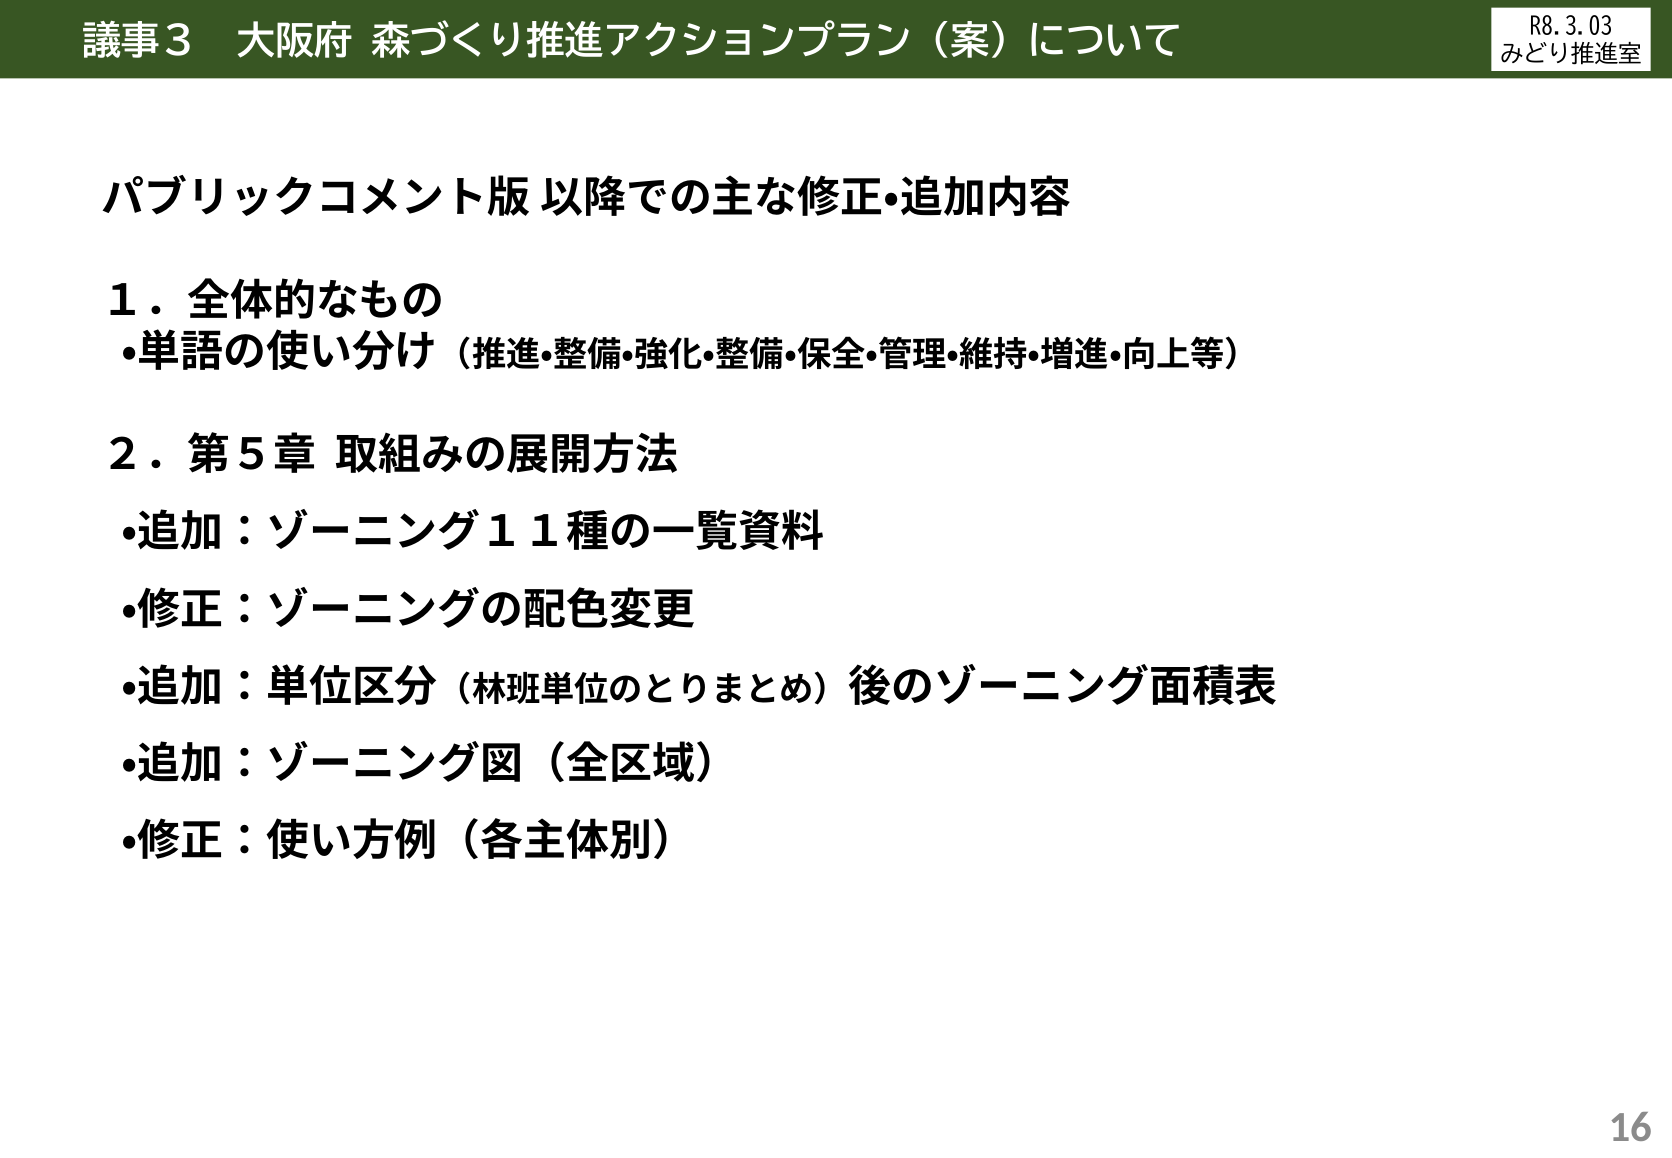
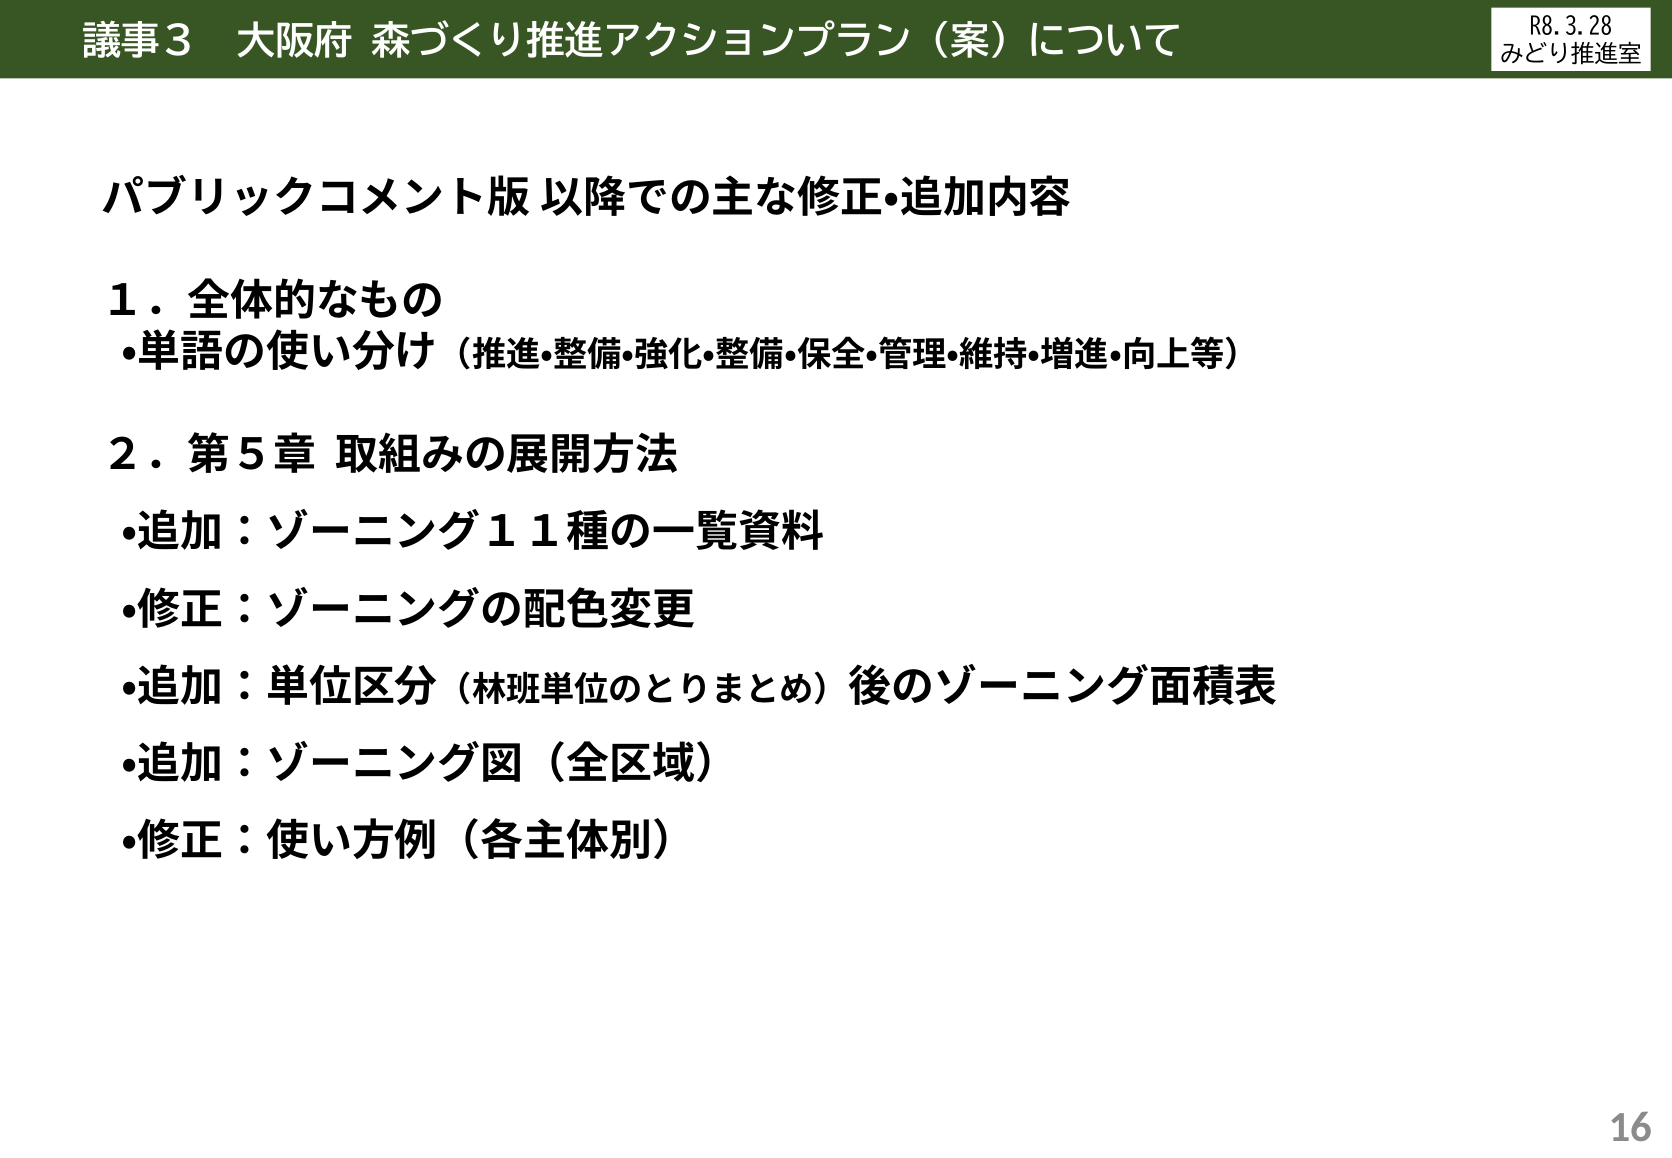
R8.3.03: R8.3.03 -> R8.3.28 (1571, 27)
